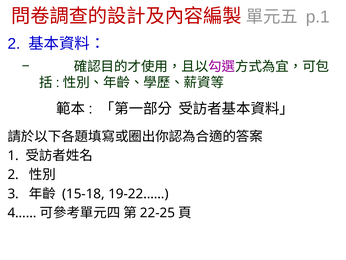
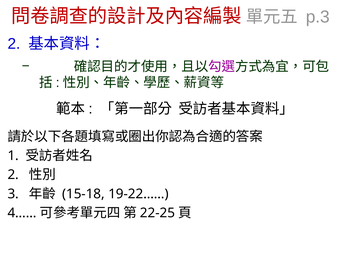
p.1: p.1 -> p.3 (318, 17)
